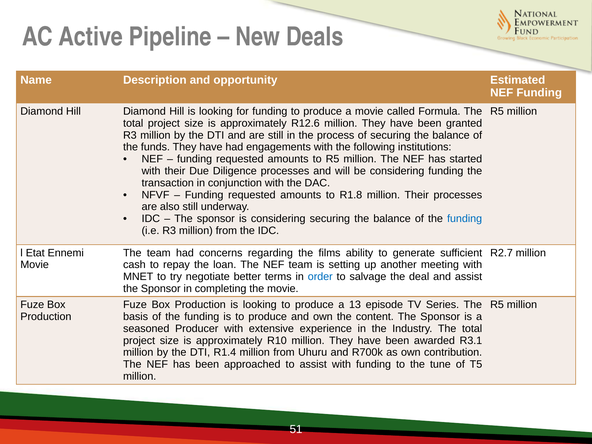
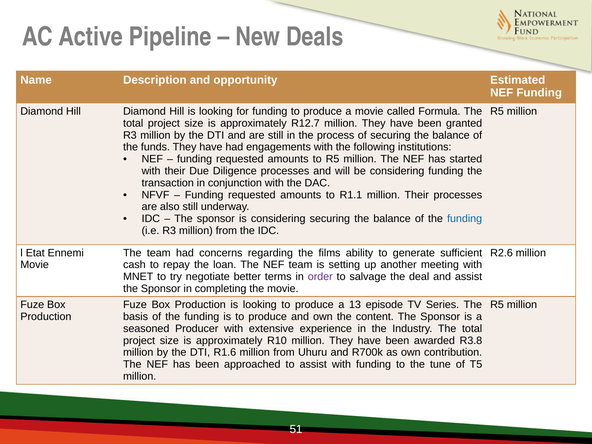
R12.6: R12.6 -> R12.7 (305, 123)
R1.8: R1.8 -> R1.1 (351, 195)
R2.7: R2.7 -> R2.6 (502, 253)
order colour: blue -> purple (320, 277)
R3.1: R3.1 -> R3.8 (471, 341)
R1.4: R1.4 -> R1.6 (225, 352)
